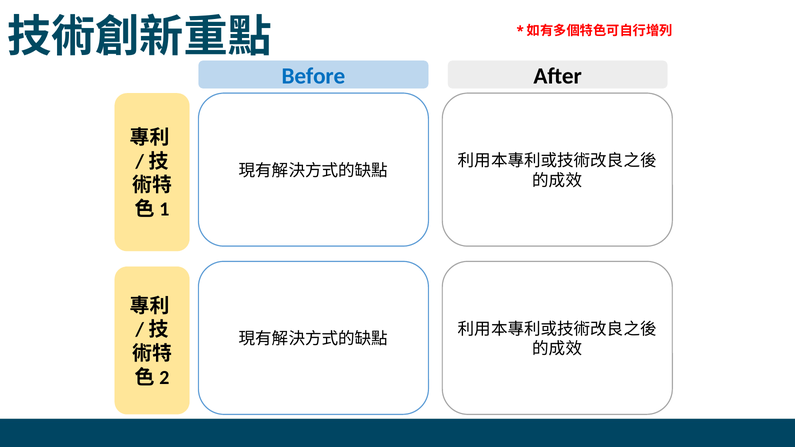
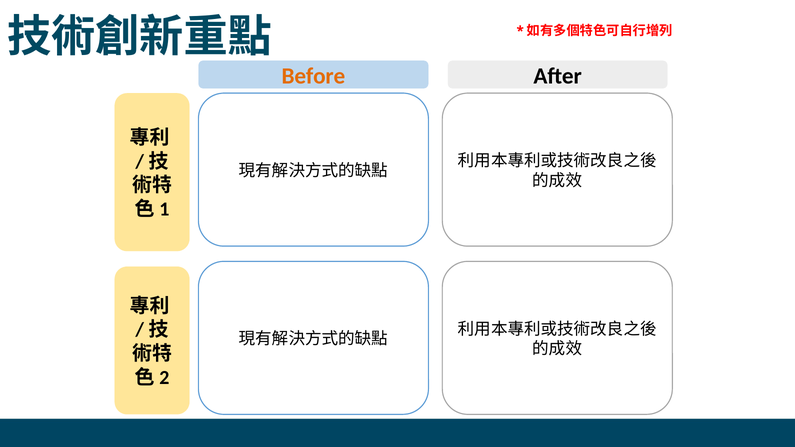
Before colour: blue -> orange (313, 76)
